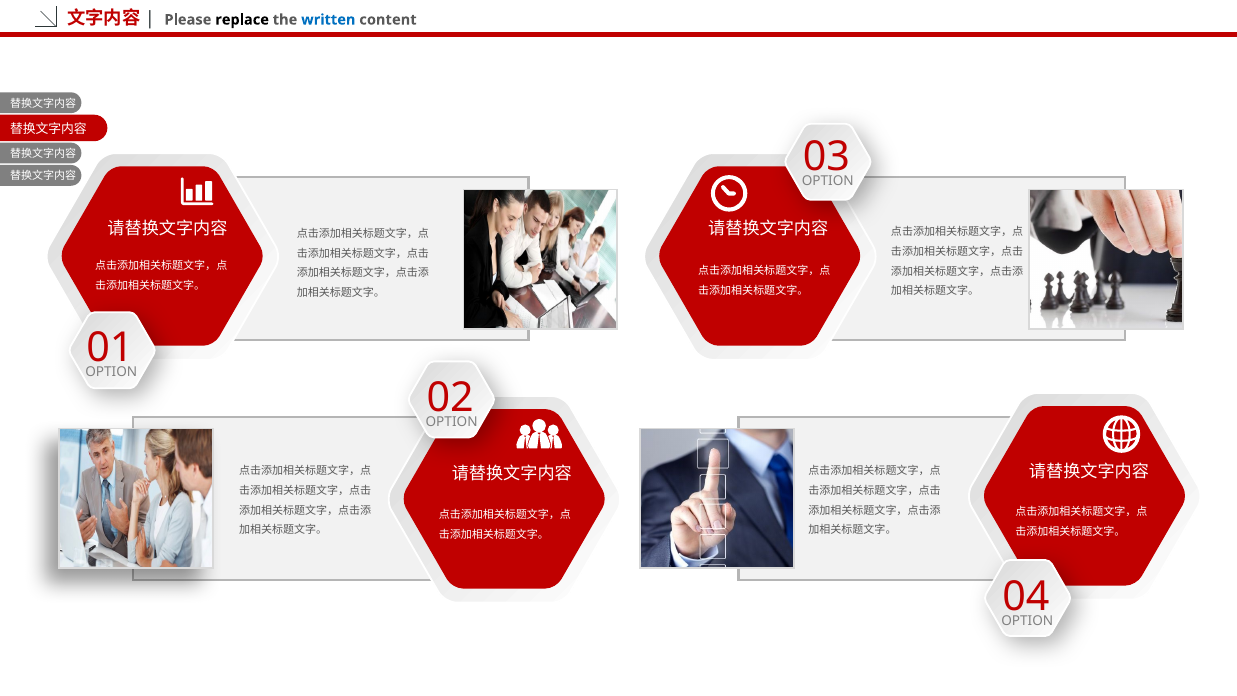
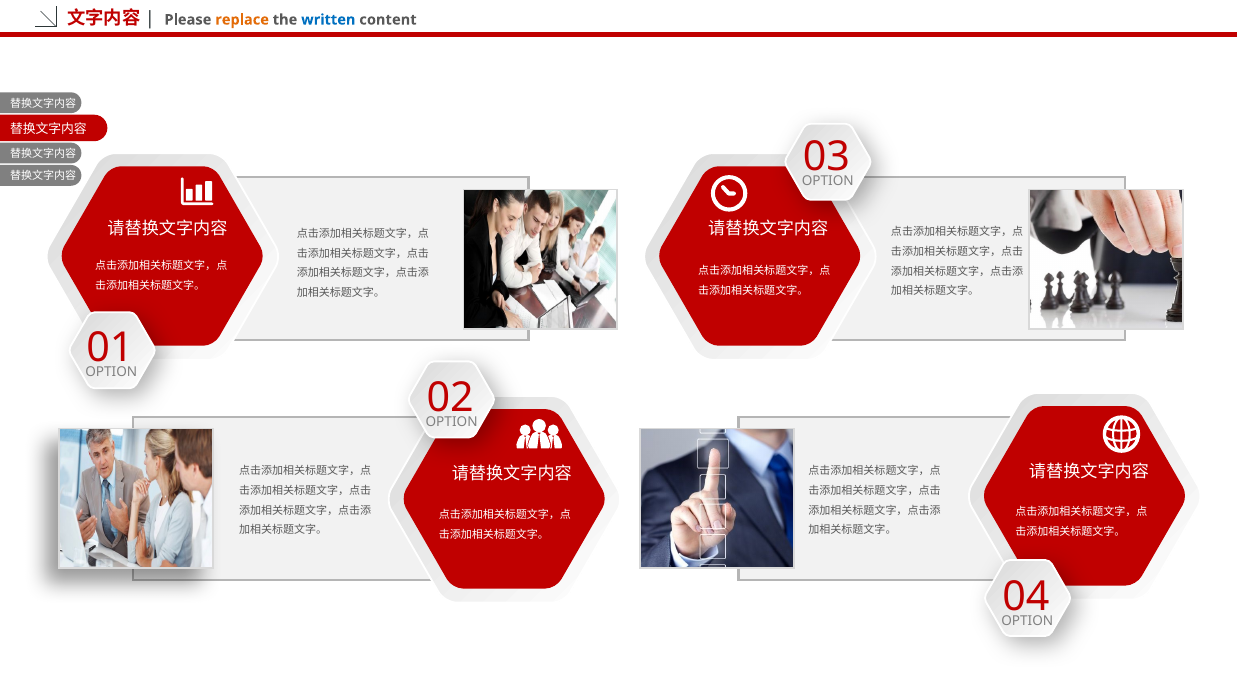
replace colour: black -> orange (242, 20)
